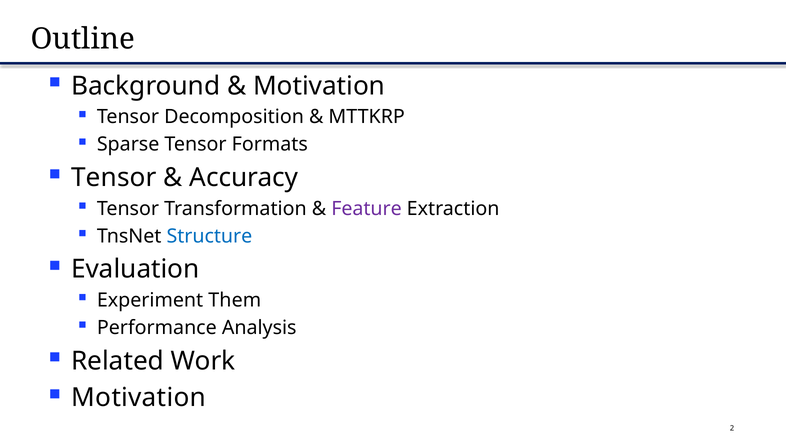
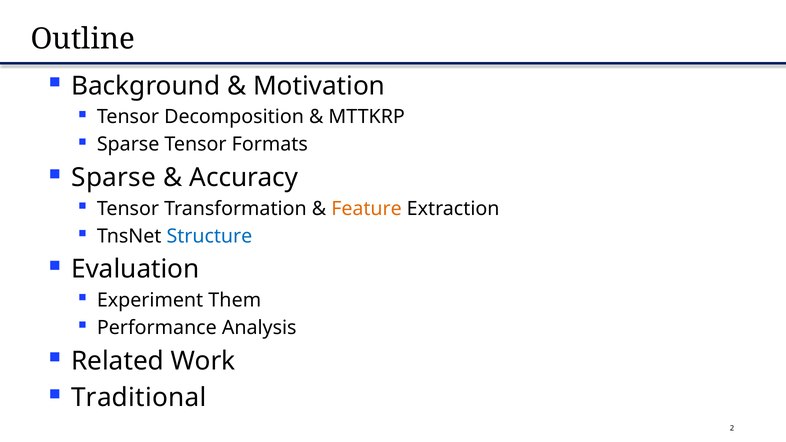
Tensor: Tensor -> Sparse (114, 178)
Feature colour: purple -> orange (366, 209)
Motivation: Motivation -> Traditional (139, 398)
